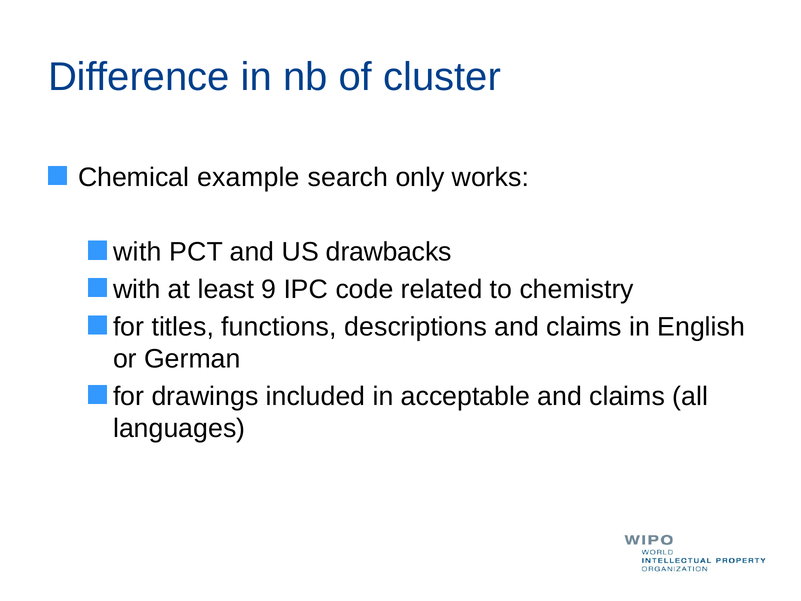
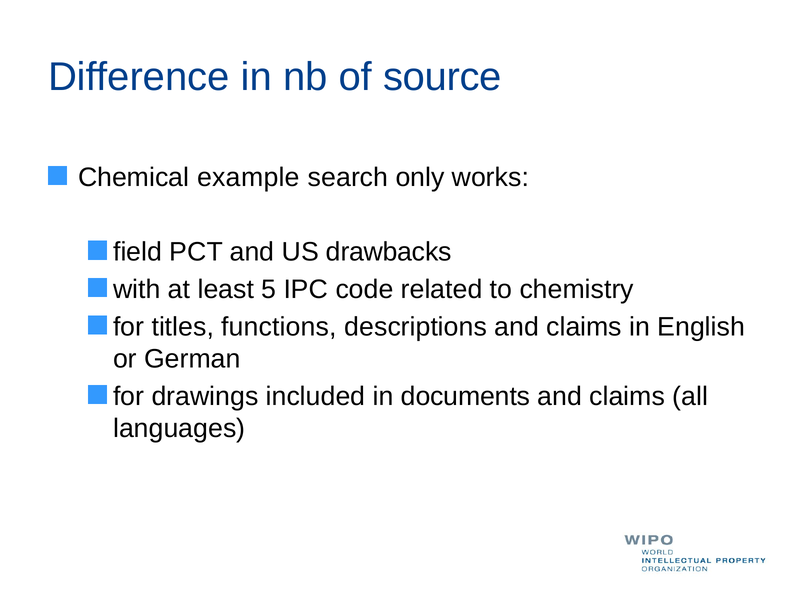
cluster: cluster -> source (442, 77)
with: with -> field (138, 252)
9: 9 -> 5 (269, 289)
acceptable: acceptable -> documents (465, 396)
